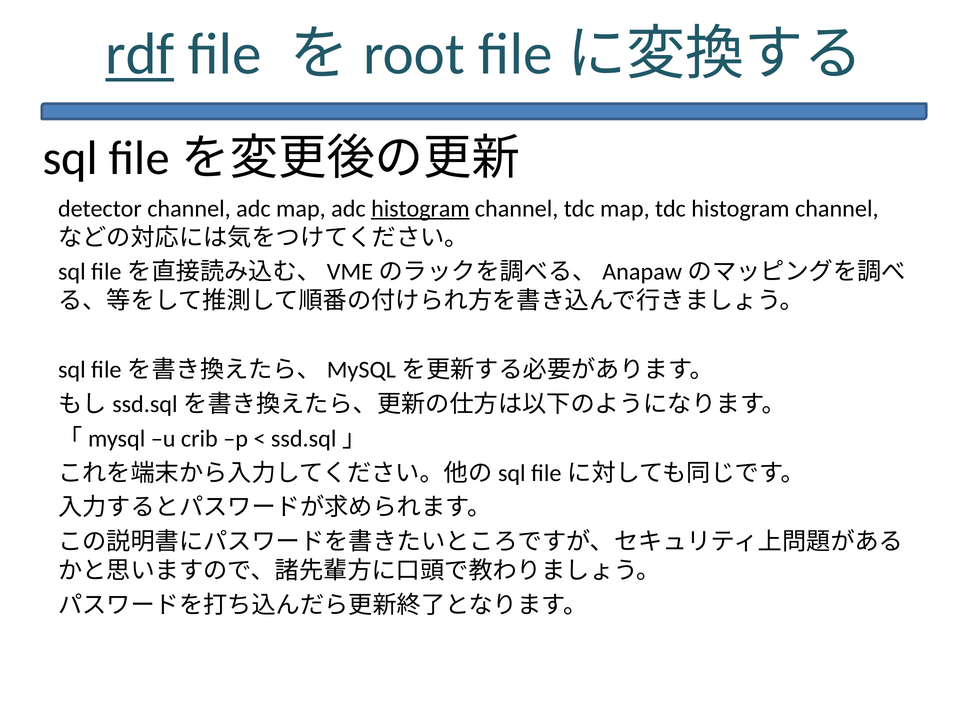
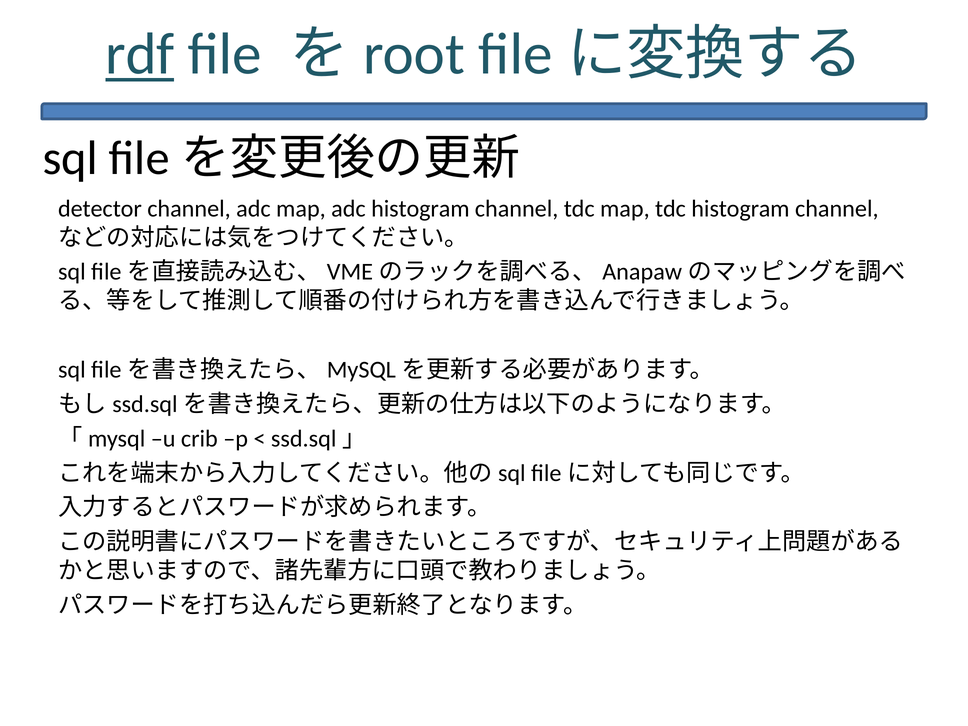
histogram underline: present -> none (420, 209)
